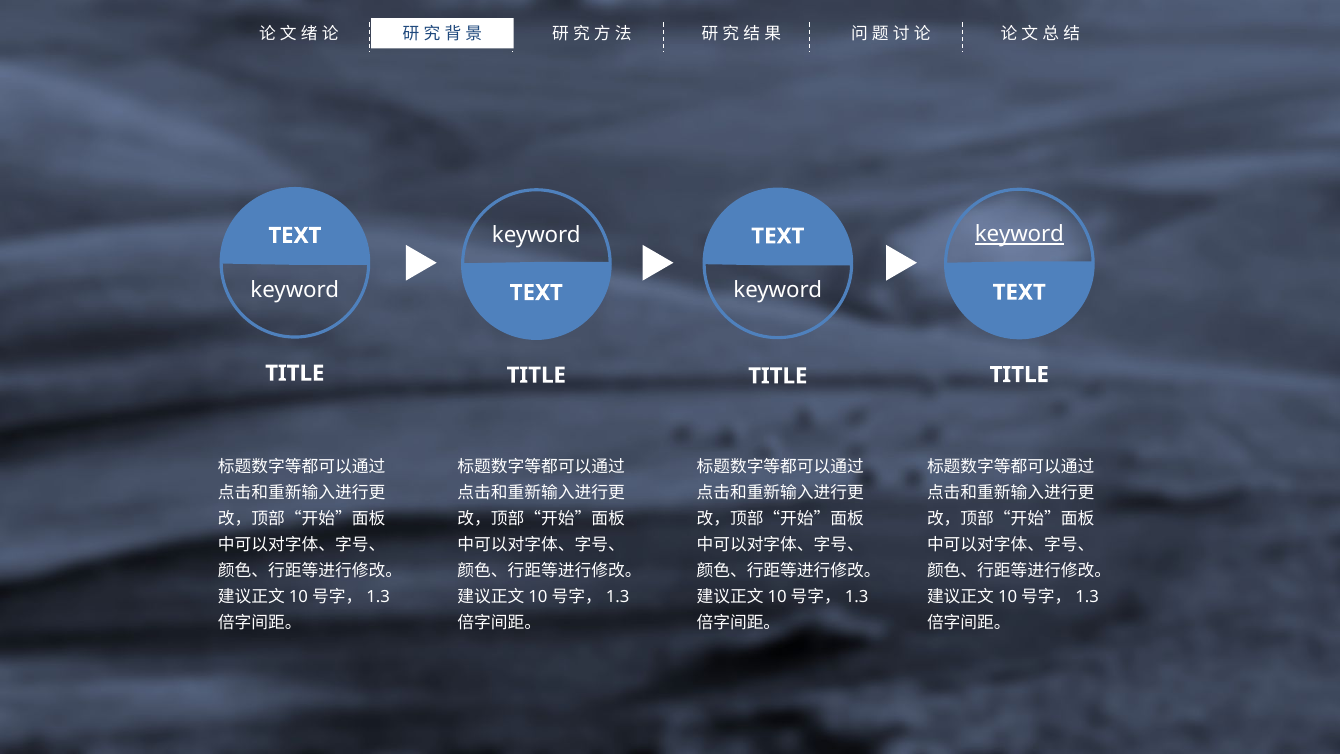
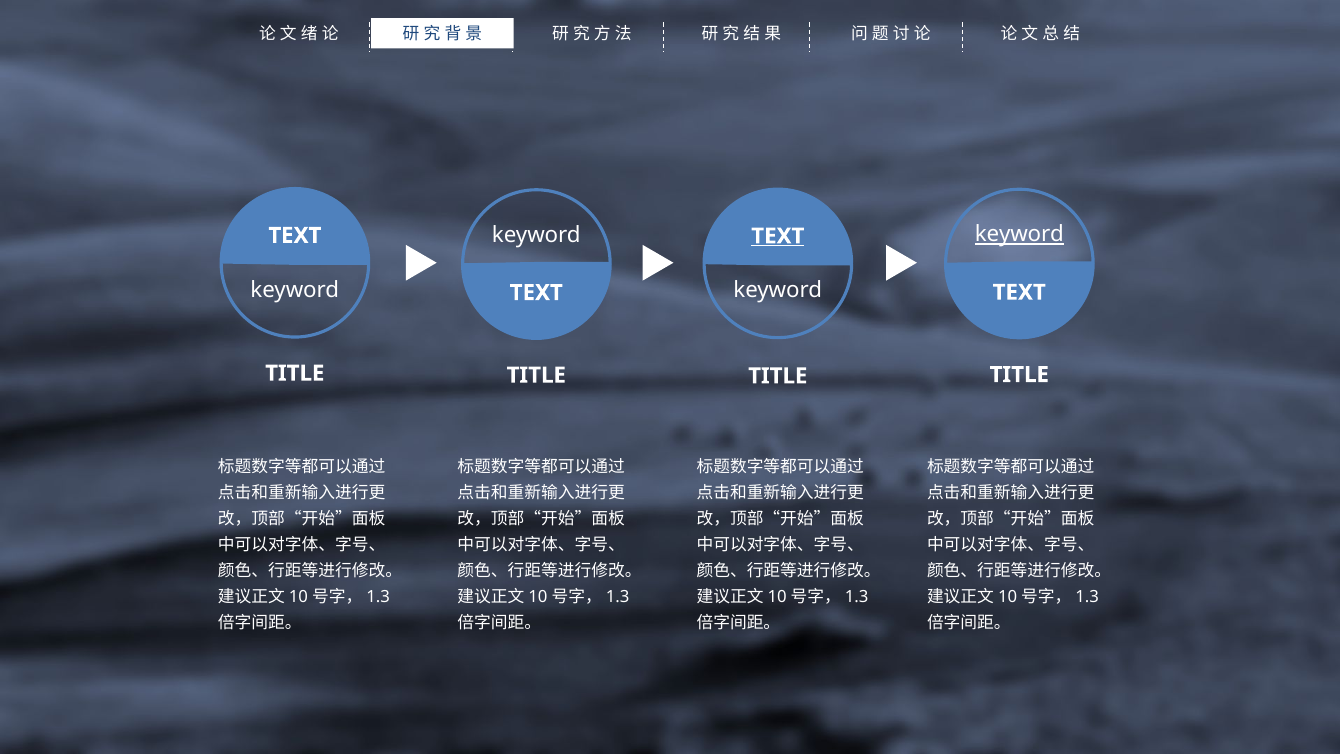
TEXT underline: none -> present (778, 236)
